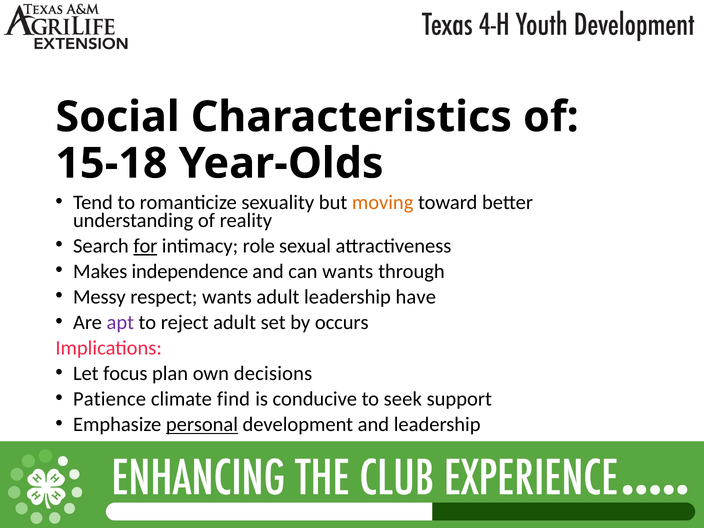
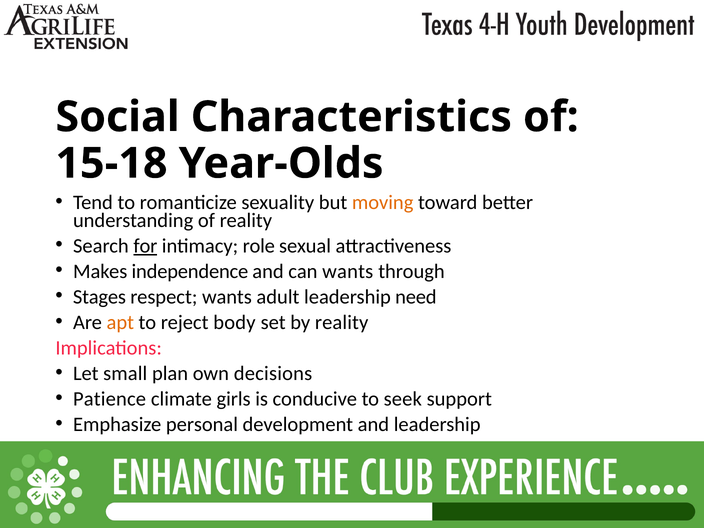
Messy: Messy -> Stages (99, 297)
have: have -> need (416, 297)
apt colour: purple -> orange (120, 322)
reject adult: adult -> body (234, 322)
by occurs: occurs -> reality (342, 322)
focus: focus -> small (125, 374)
find: find -> girls (234, 399)
personal underline: present -> none (202, 425)
